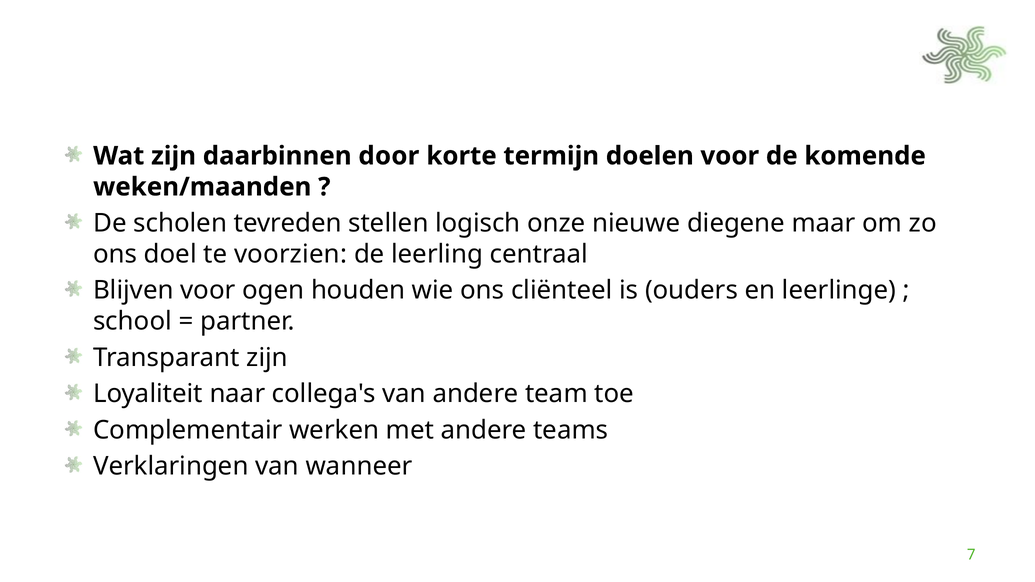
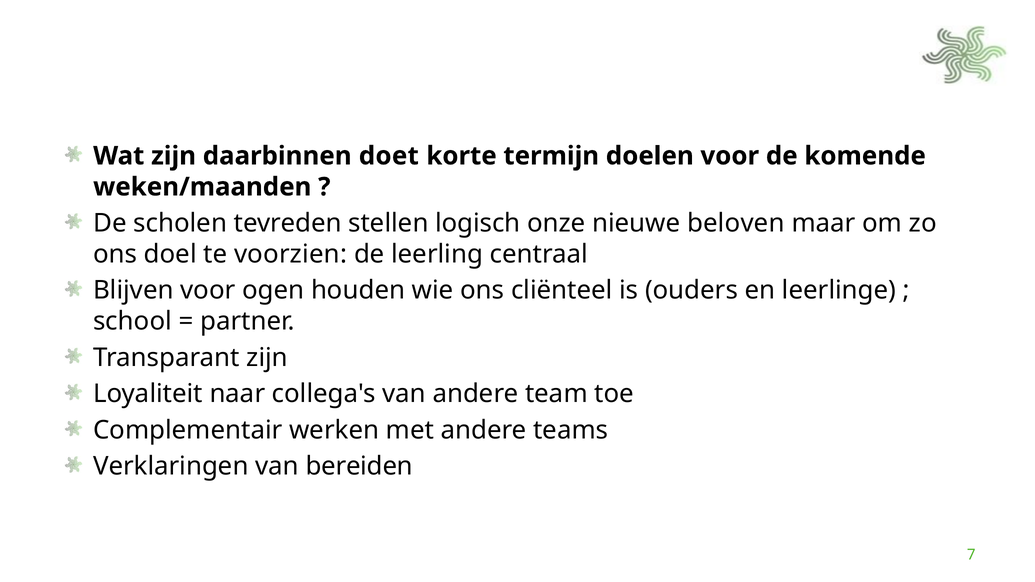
door: door -> doet (389, 156)
diegene: diegene -> beloven (736, 223)
wanneer: wanneer -> bereiden (359, 466)
